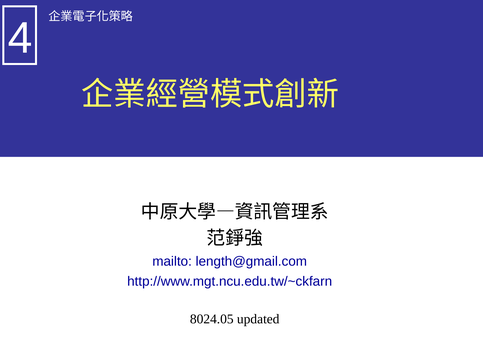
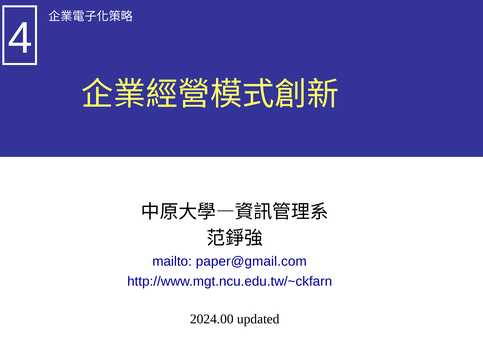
length@gmail.com: length@gmail.com -> paper@gmail.com (251, 262)
8024.05: 8024.05 -> 2024.00 (212, 319)
